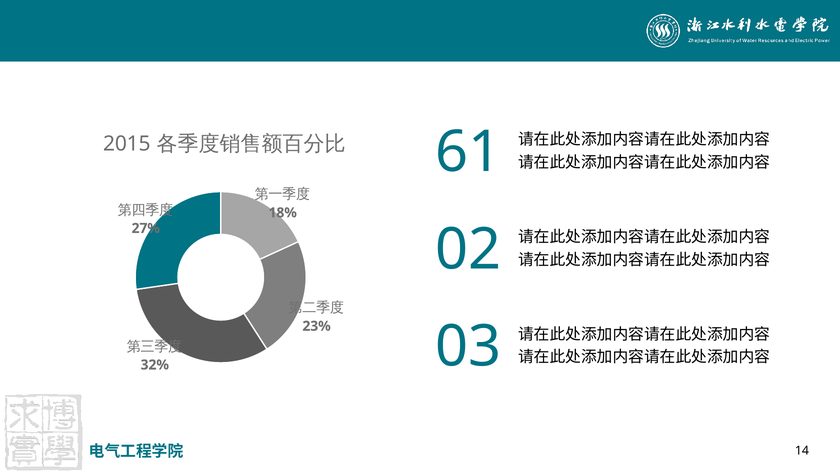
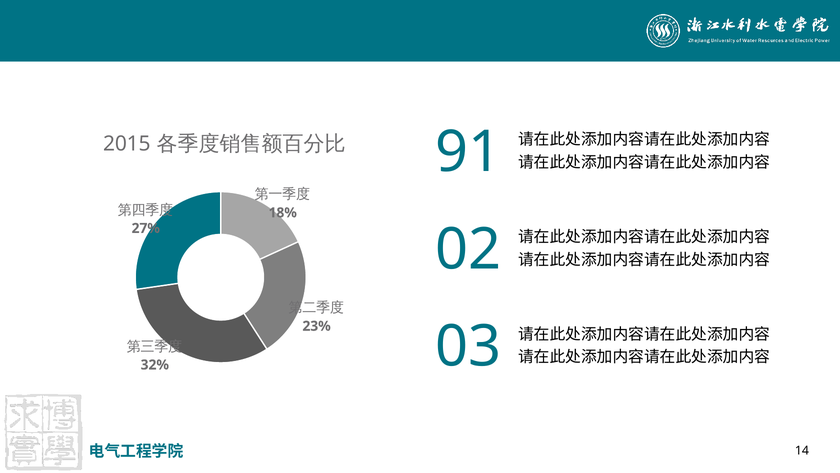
61: 61 -> 91 (468, 152)
